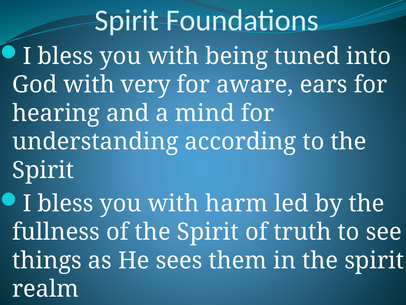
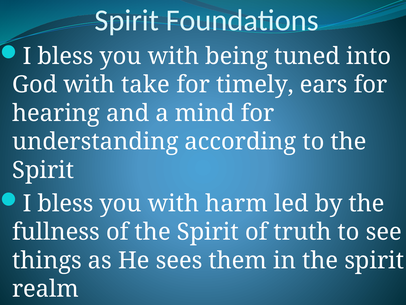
very: very -> take (145, 85)
aware: aware -> timely (255, 85)
